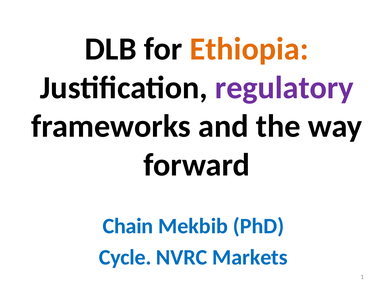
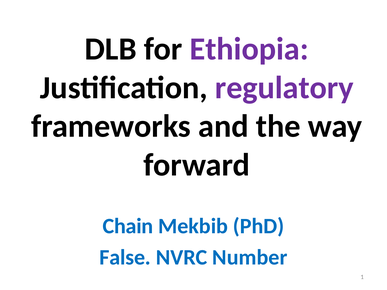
Ethiopia colour: orange -> purple (249, 49)
Cycle: Cycle -> False (125, 257)
Markets: Markets -> Number (250, 257)
